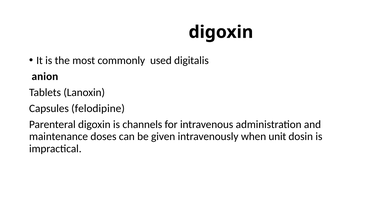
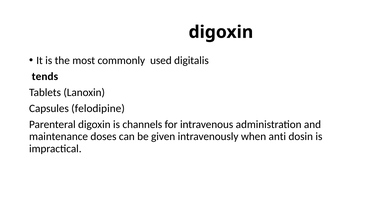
anion: anion -> tends (45, 76)
unit: unit -> anti (277, 136)
